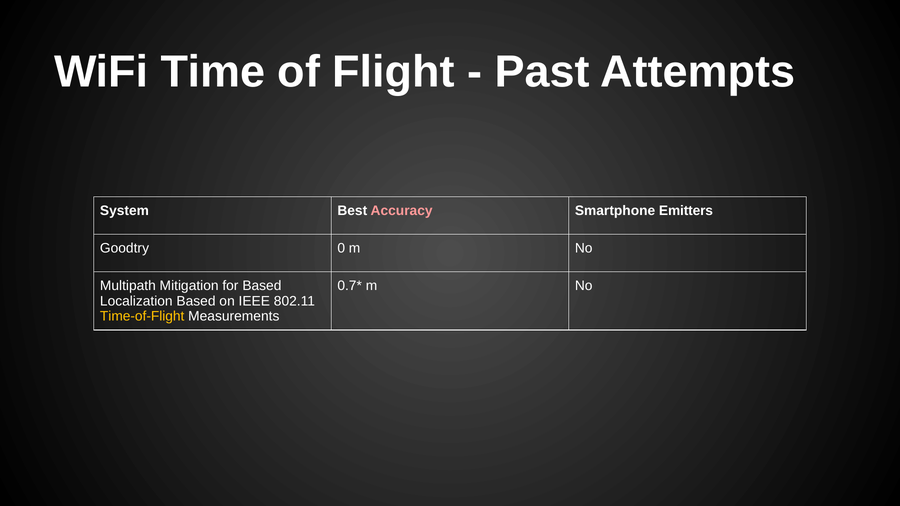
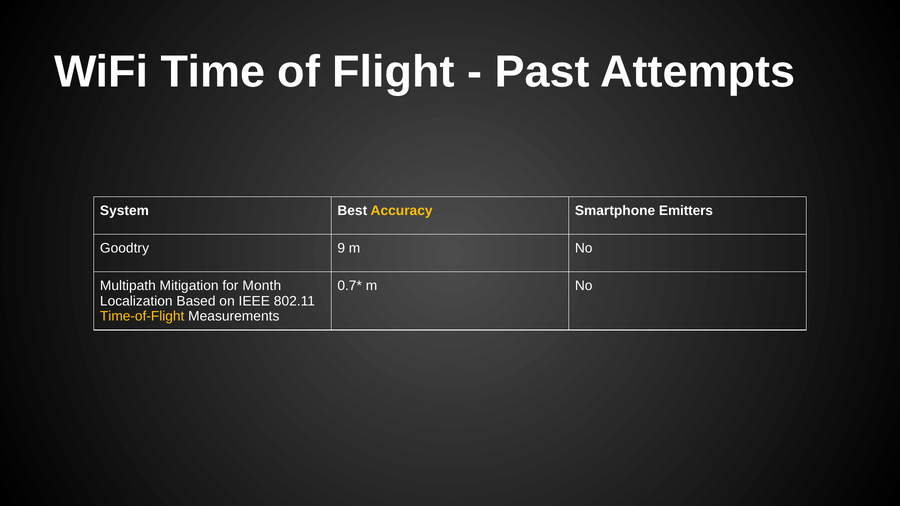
Accuracy colour: pink -> yellow (402, 211)
0: 0 -> 9 (341, 248)
for Based: Based -> Month (262, 286)
